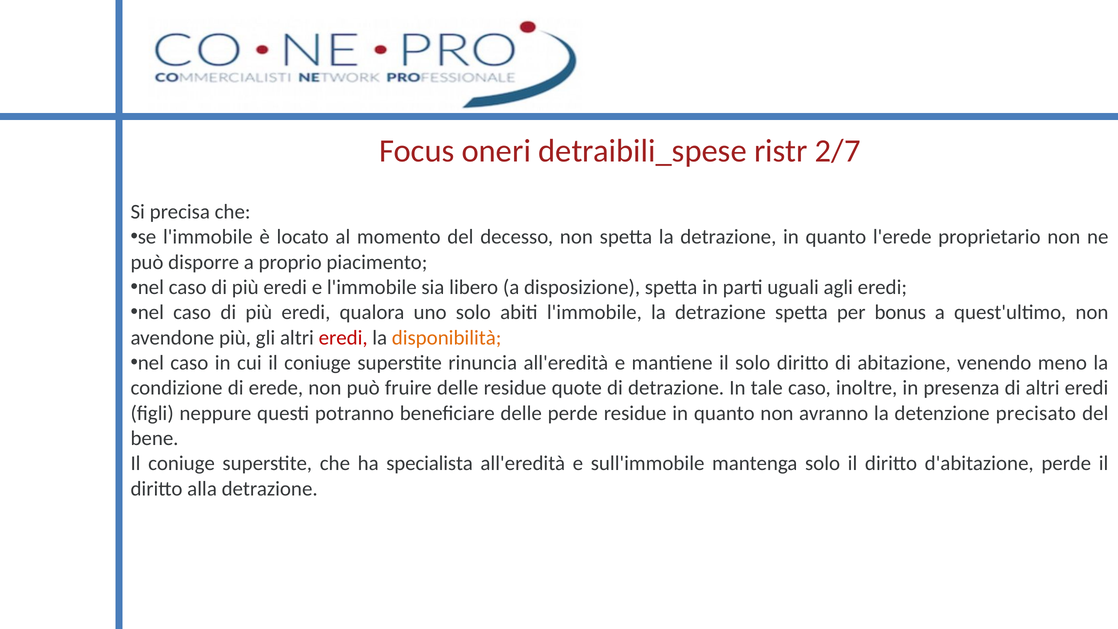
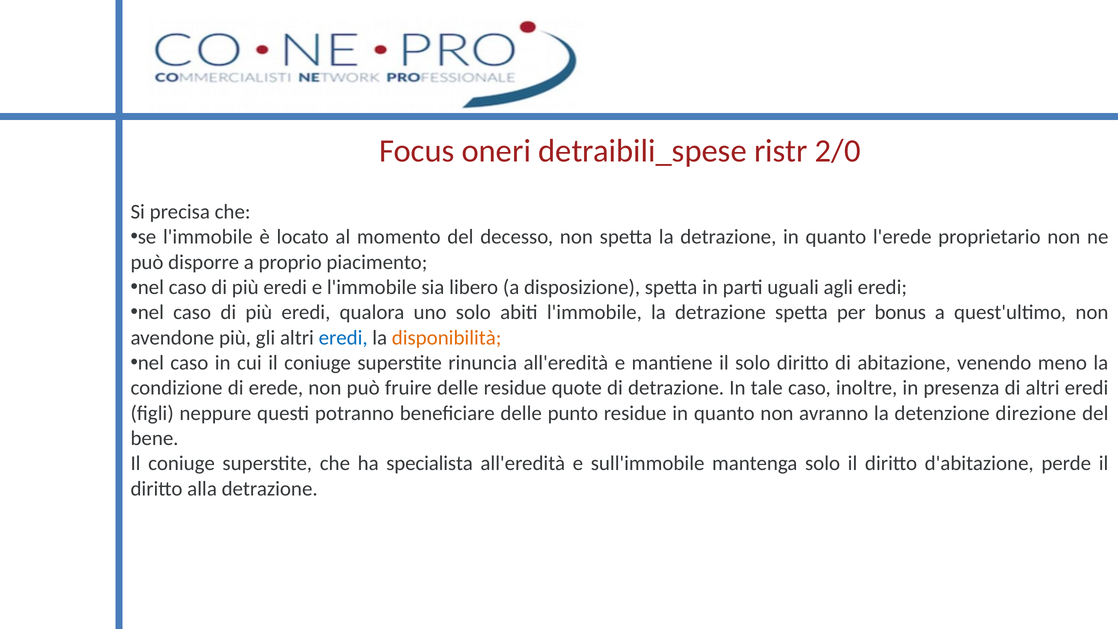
2/7: 2/7 -> 2/0 (838, 151)
eredi colour: red -> blue (343, 338)
delle perde: perde -> punto (573, 413)
precisato: precisato -> direzione (1036, 413)
